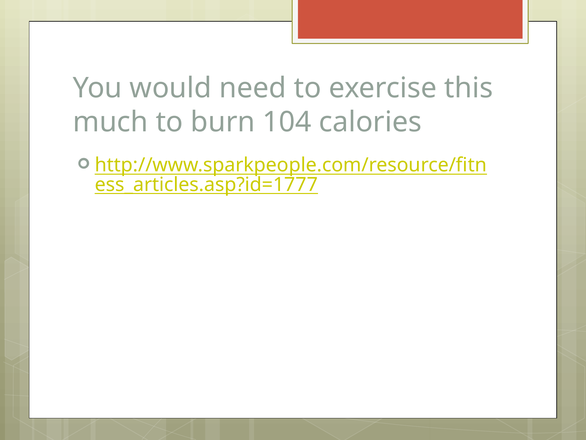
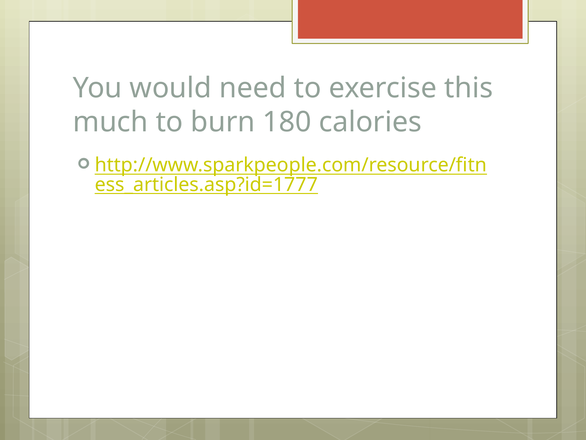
104: 104 -> 180 (287, 122)
